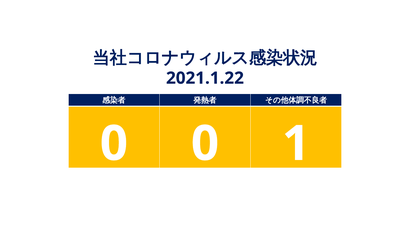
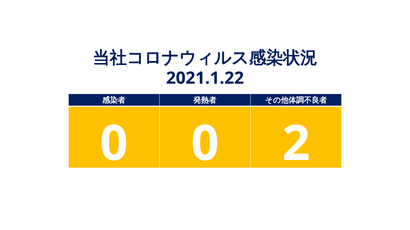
1: 1 -> 2 (296, 144)
